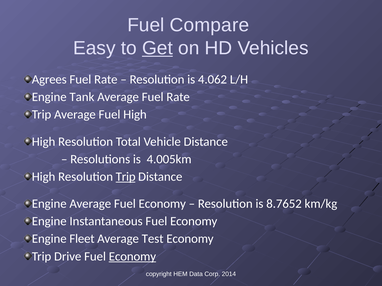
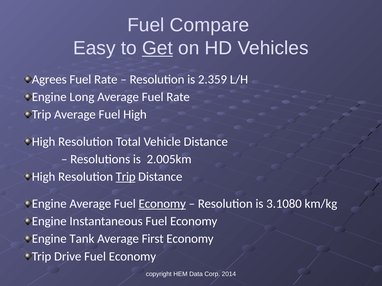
4.062: 4.062 -> 2.359 (212, 80)
Tank: Tank -> Long (82, 97)
4.005km: 4.005km -> 2.005km (169, 159)
Economy underline: none -> present (162, 204)
8.7652: 8.7652 -> 3.1080 (284, 204)
Fleet: Fleet -> Tank (82, 239)
Test: Test -> First (153, 239)
Economy underline: present -> none (132, 257)
